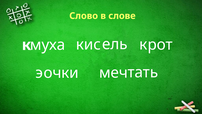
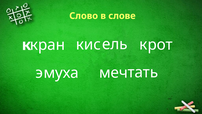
муха: муха -> кран (48, 45)
очки: очки -> муха (61, 73)
